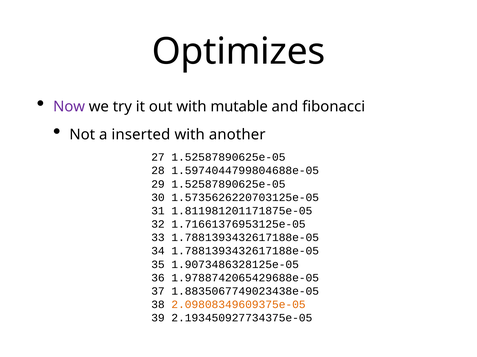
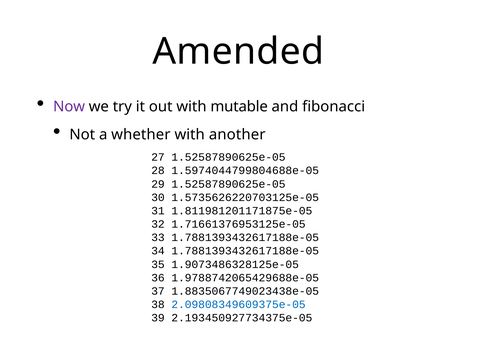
Optimizes: Optimizes -> Amended (238, 52)
inserted: inserted -> whether (141, 135)
2.09808349609375e-05 colour: orange -> blue (238, 305)
